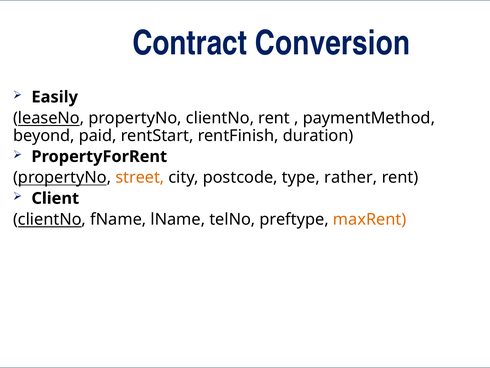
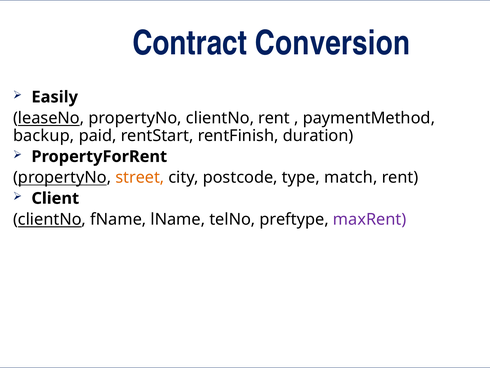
beyond: beyond -> backup (44, 135)
rather: rather -> match (351, 177)
maxRent colour: orange -> purple (370, 219)
